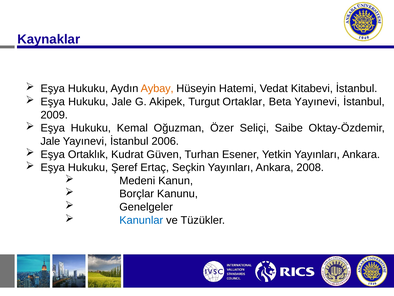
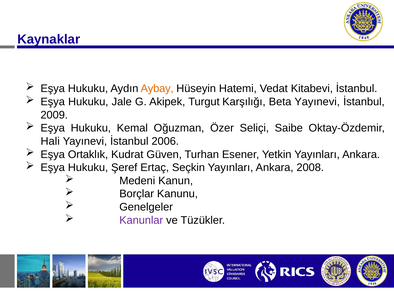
Ortaklar: Ortaklar -> Karşılığı (244, 102)
Jale: Jale -> Hali (50, 141)
Kanunlar colour: blue -> purple (141, 220)
